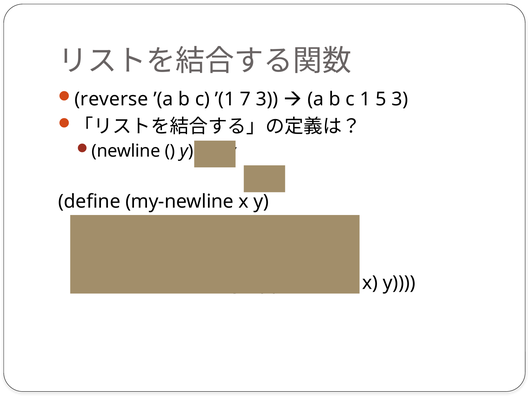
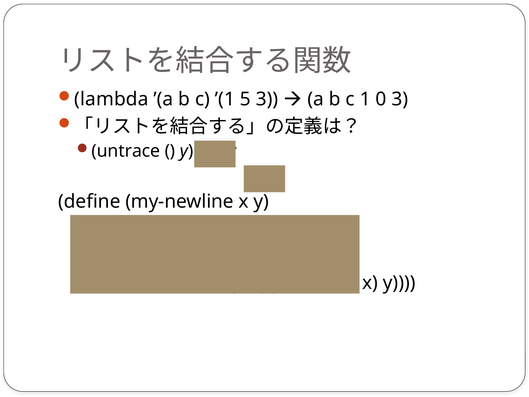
reverse: reverse -> lambda (111, 99)
7: 7 -> 5 (245, 99)
5: 5 -> 0 (381, 99)
newline: newline -> untrace (126, 151)
